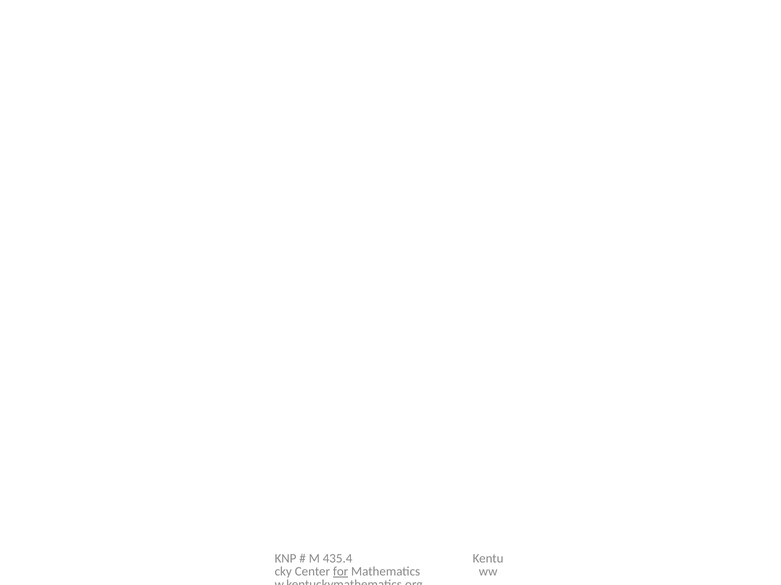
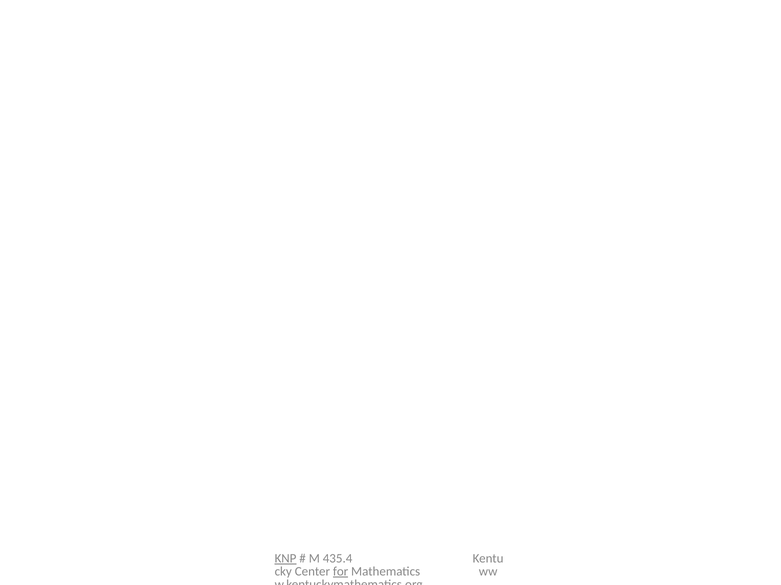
KNP underline: none -> present (286, 559)
